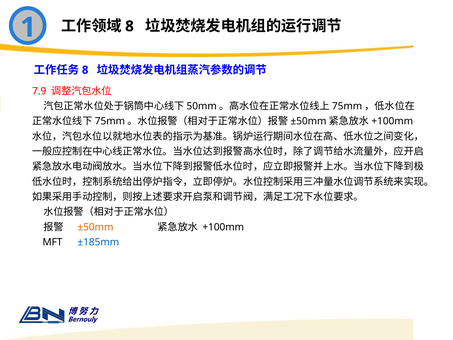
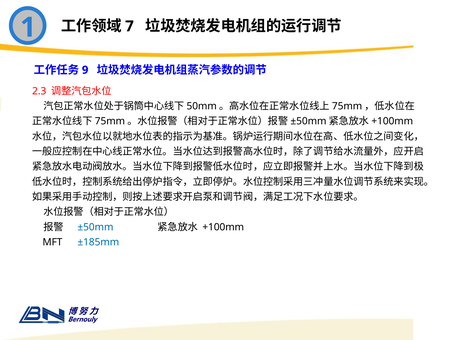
8: 8 -> 7 (129, 26)
8: 8 -> 9 (85, 70)
7.9: 7.9 -> 2.3 (39, 91)
±50mm colour: orange -> blue (95, 227)
